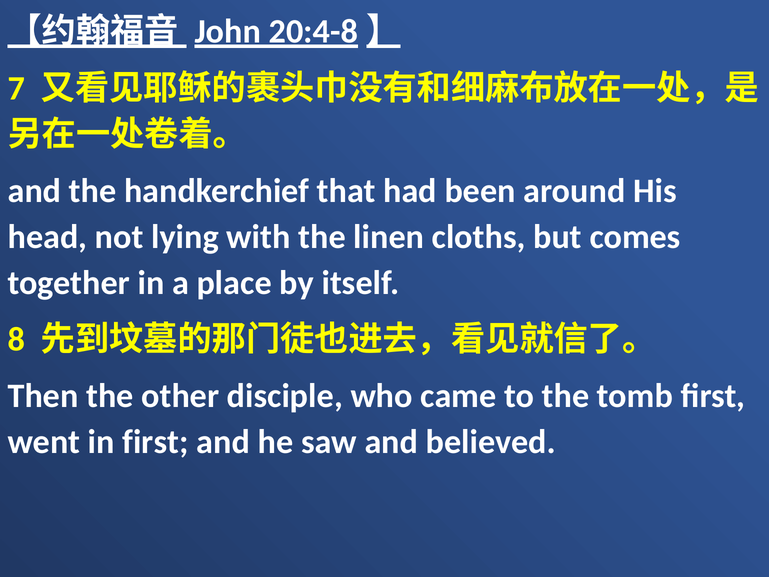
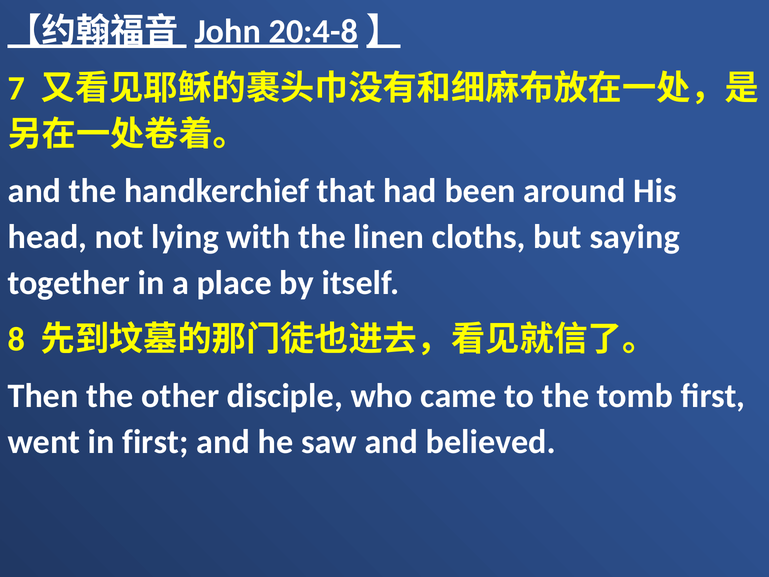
comes: comes -> saying (635, 237)
